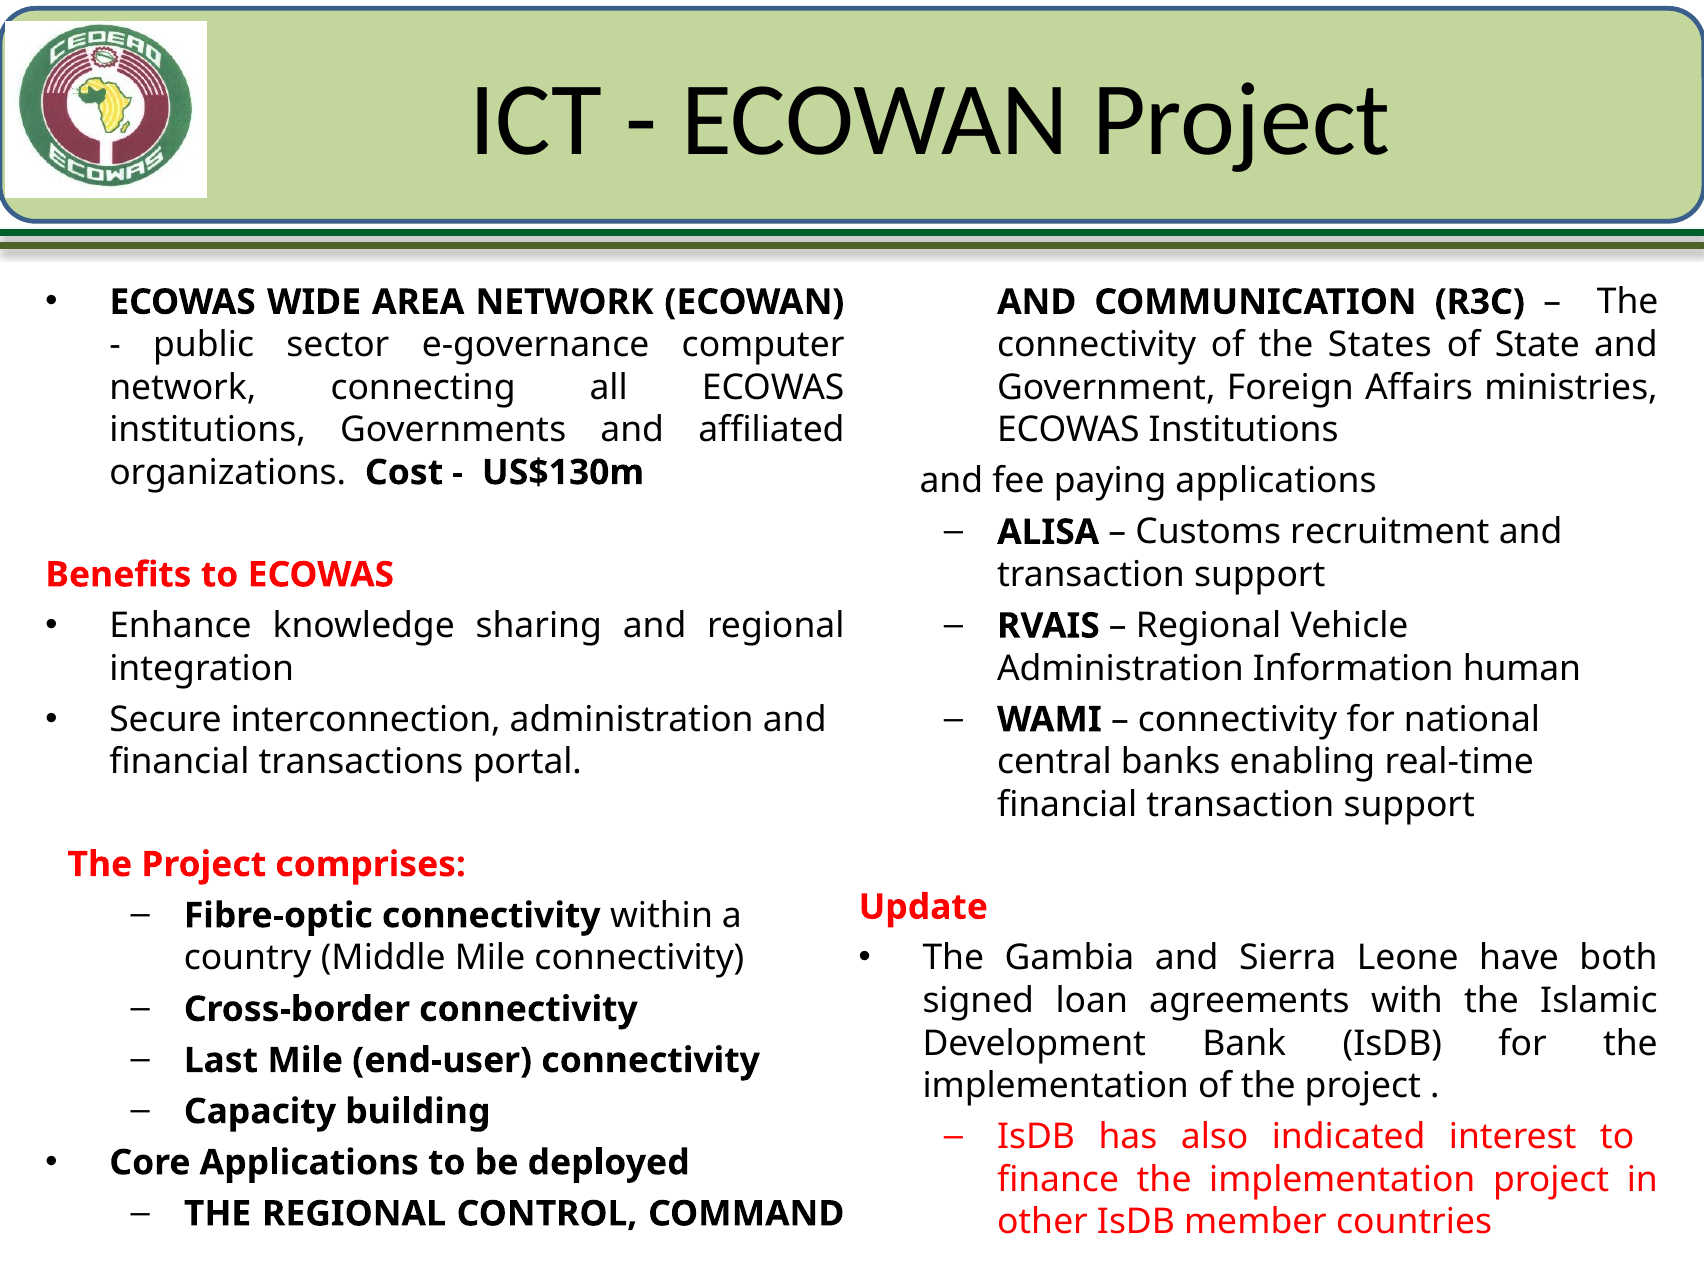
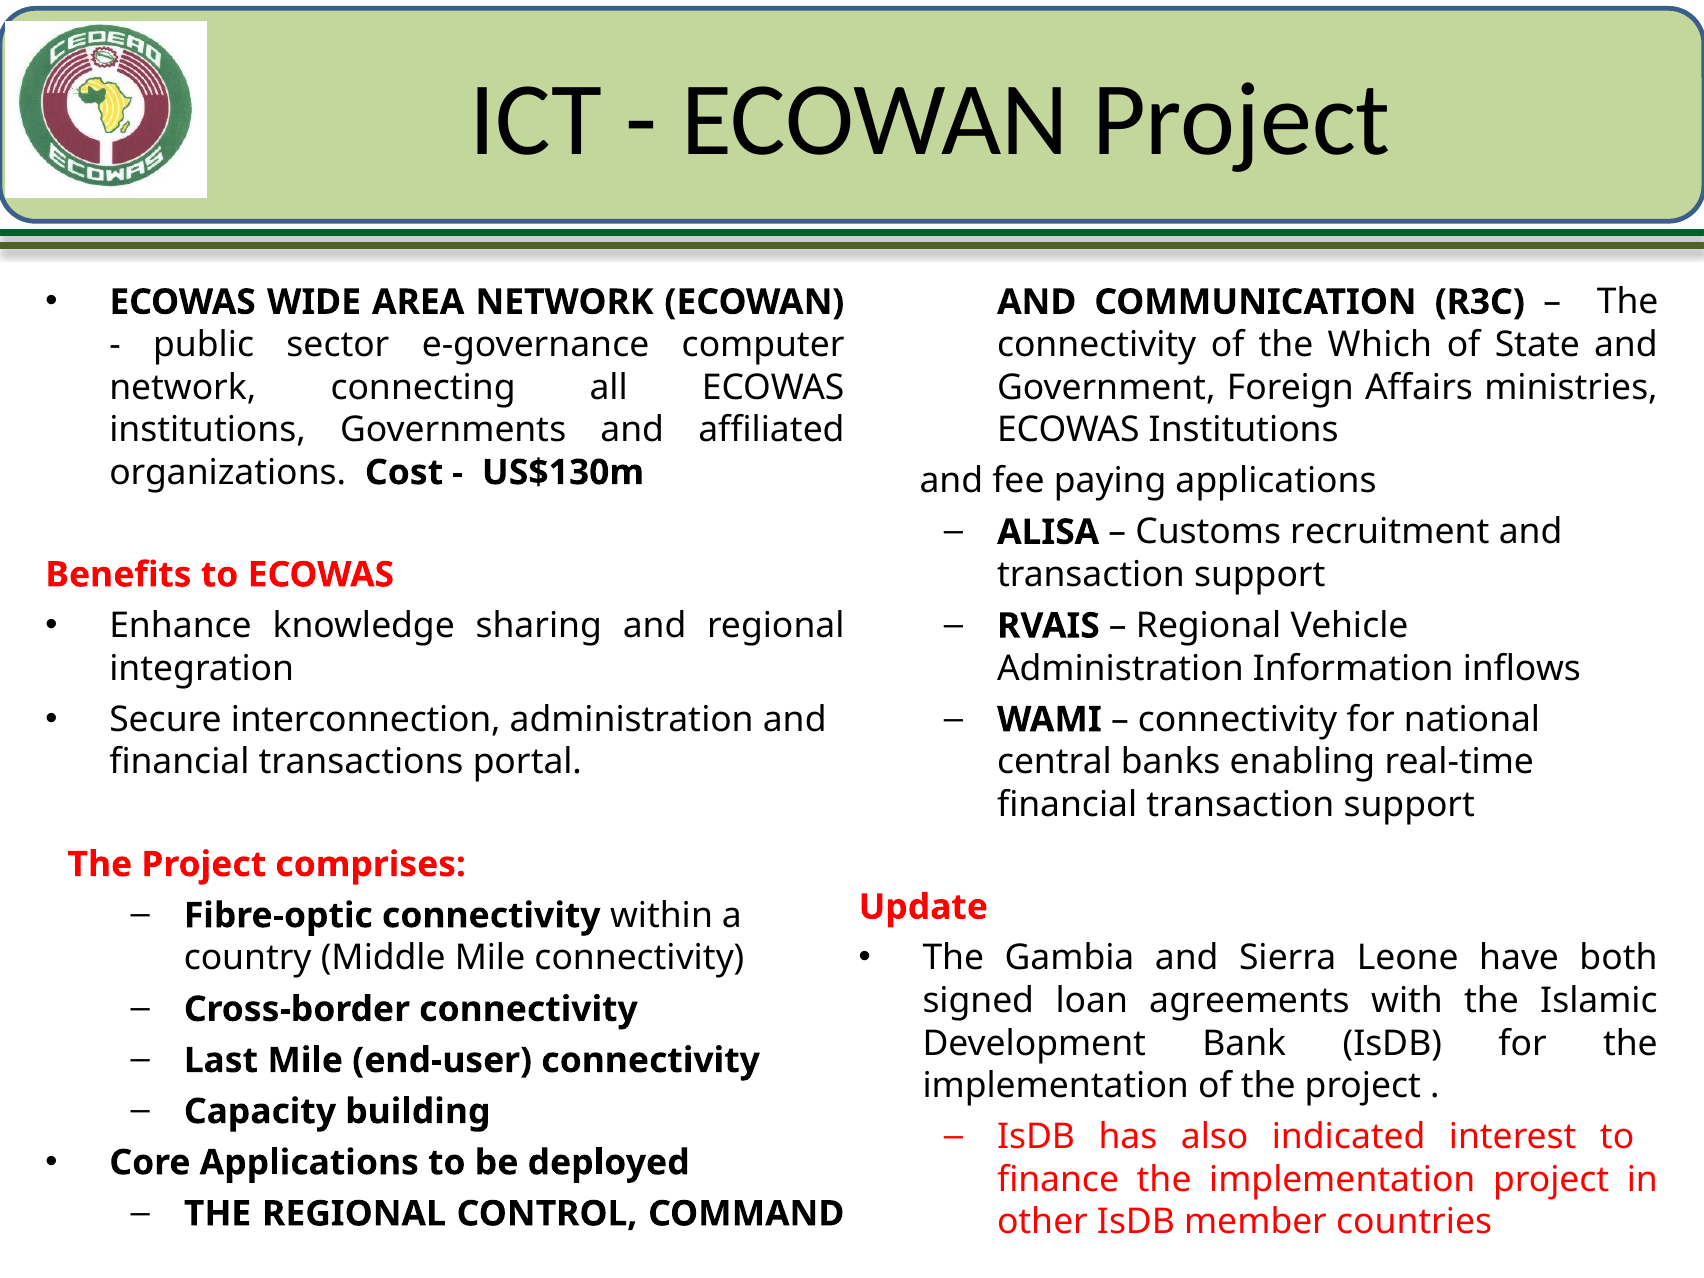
States: States -> Which (1380, 345)
human: human -> inflows (1522, 668)
